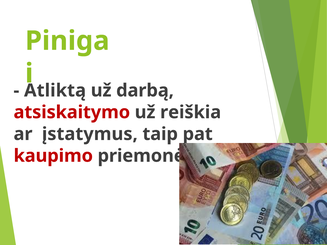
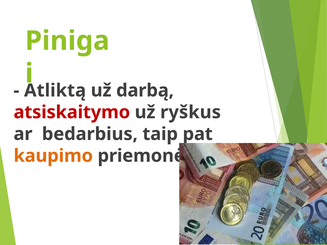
reiškia: reiškia -> ryškus (191, 112)
įstatymus: įstatymus -> bedarbius (90, 134)
kaupimo colour: red -> orange (53, 156)
